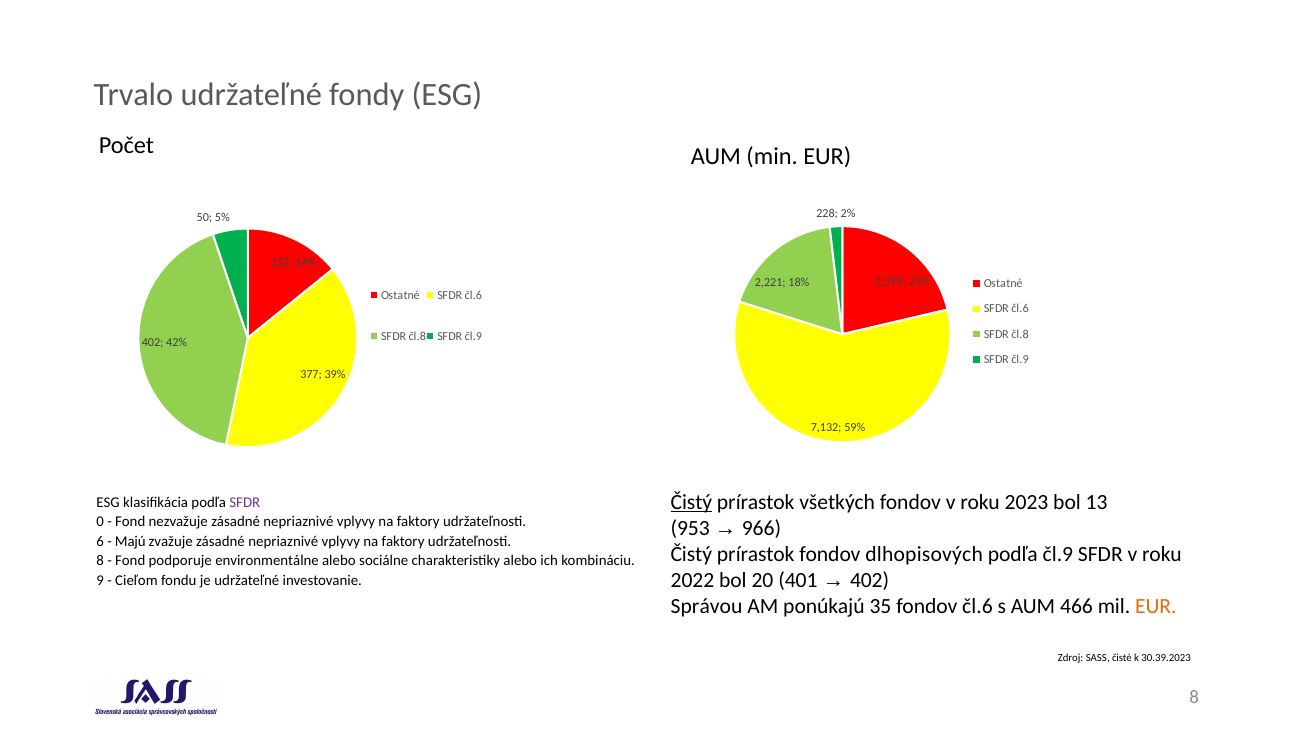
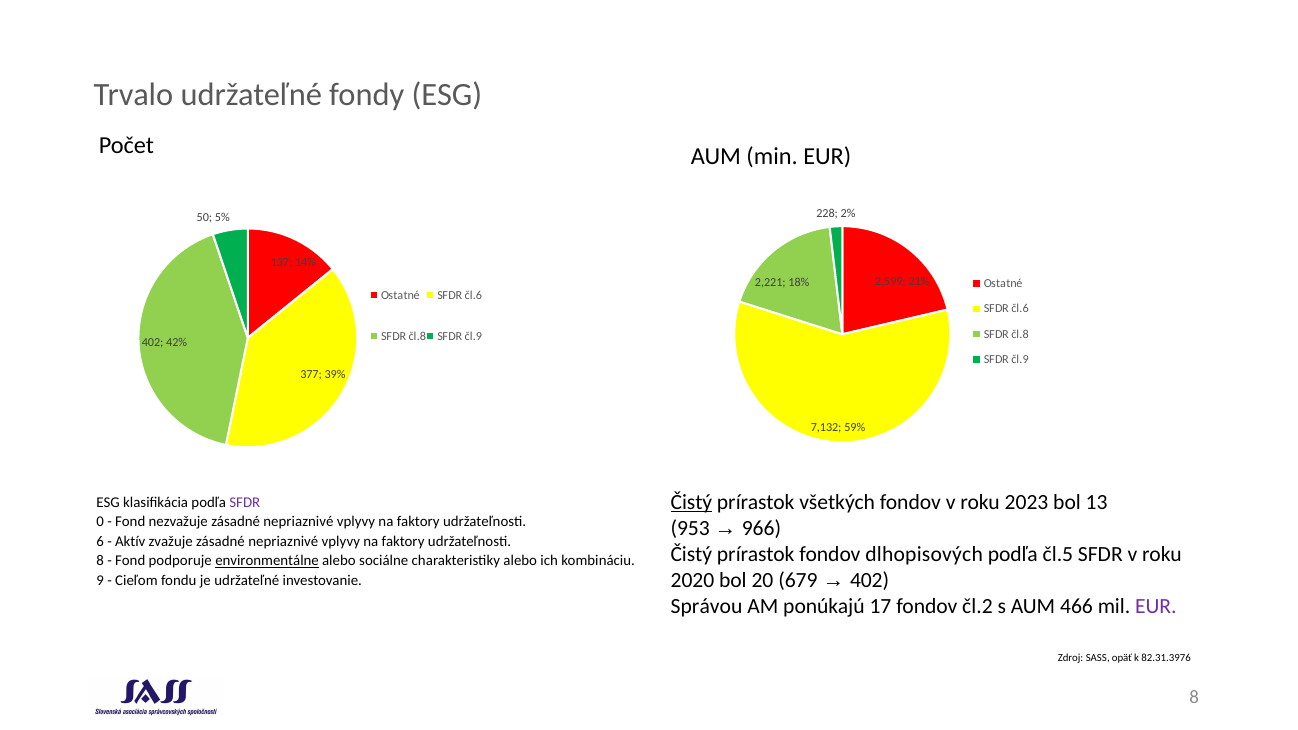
Majú: Majú -> Aktív (130, 541)
podľa čl.9: čl.9 -> čl.5 (1058, 554)
environmentálne underline: none -> present (267, 561)
2022: 2022 -> 2020 (692, 580)
401: 401 -> 679 (798, 580)
35: 35 -> 17 (881, 606)
fondov čl.6: čl.6 -> čl.2 (977, 606)
EUR colour: orange -> purple (1156, 606)
čisté: čisté -> opäť (1122, 658)
30.39.2023: 30.39.2023 -> 82.31.3976 (1166, 658)
